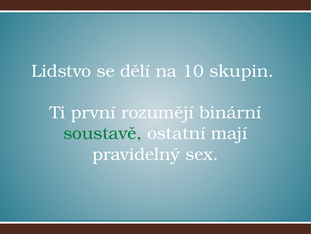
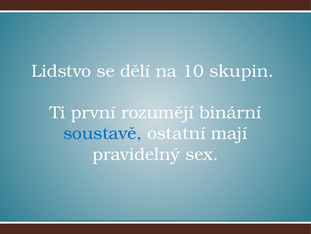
soustavě colour: green -> blue (103, 133)
